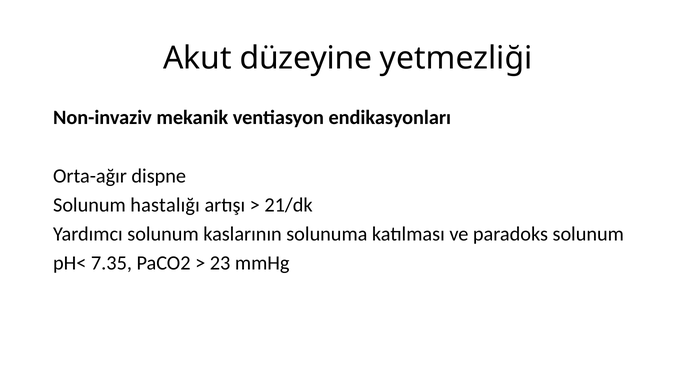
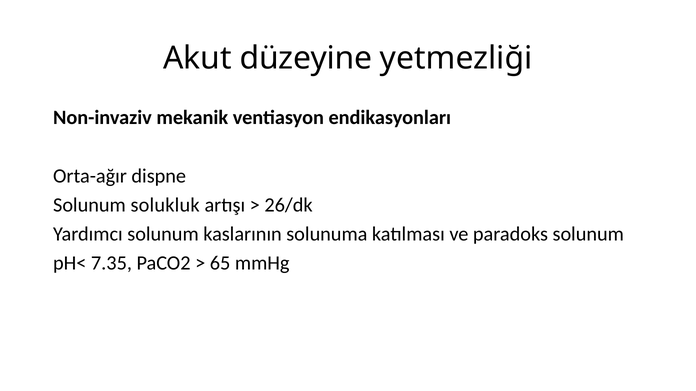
hastalığı: hastalığı -> solukluk (165, 205)
21/dk: 21/dk -> 26/dk (289, 205)
23: 23 -> 65 (220, 264)
